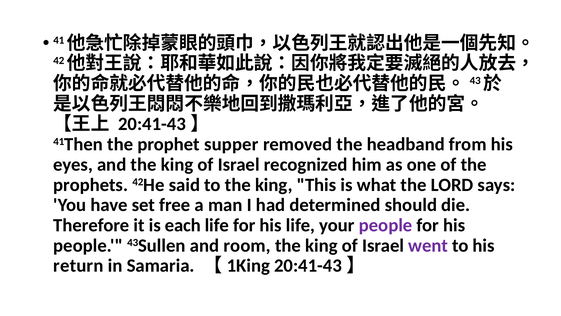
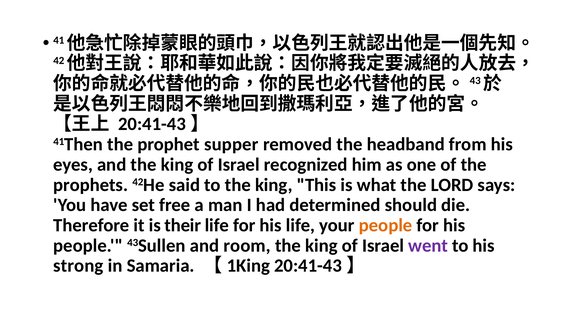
each: each -> their (183, 225)
people colour: purple -> orange (386, 225)
return: return -> strong (78, 265)
